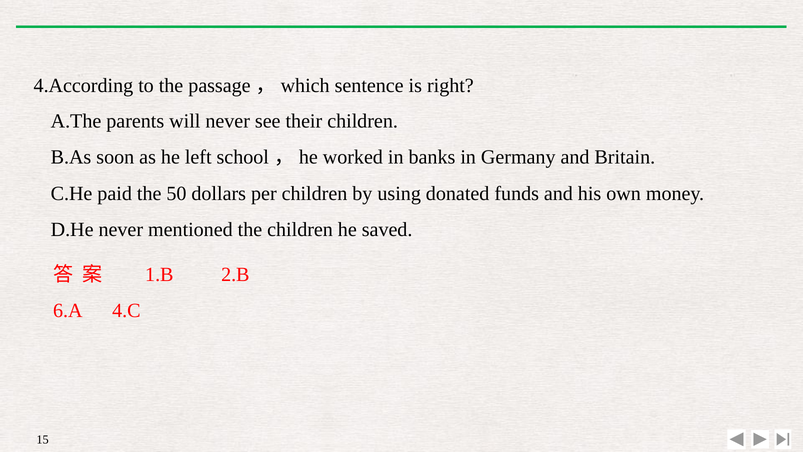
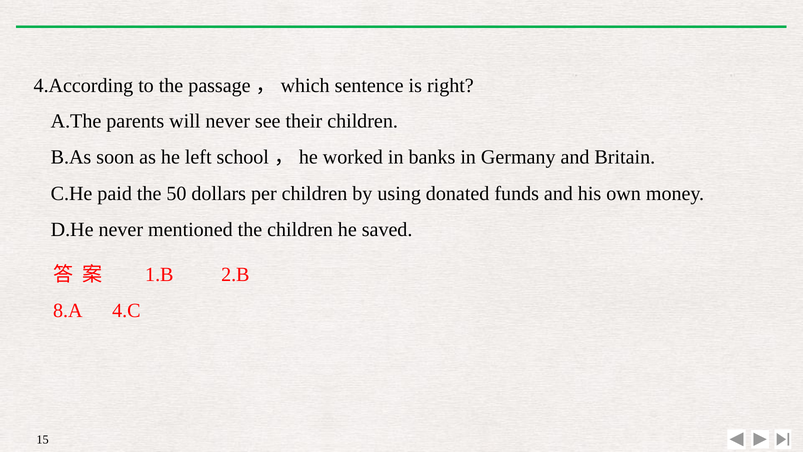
6.A: 6.A -> 8.A (68, 310)
